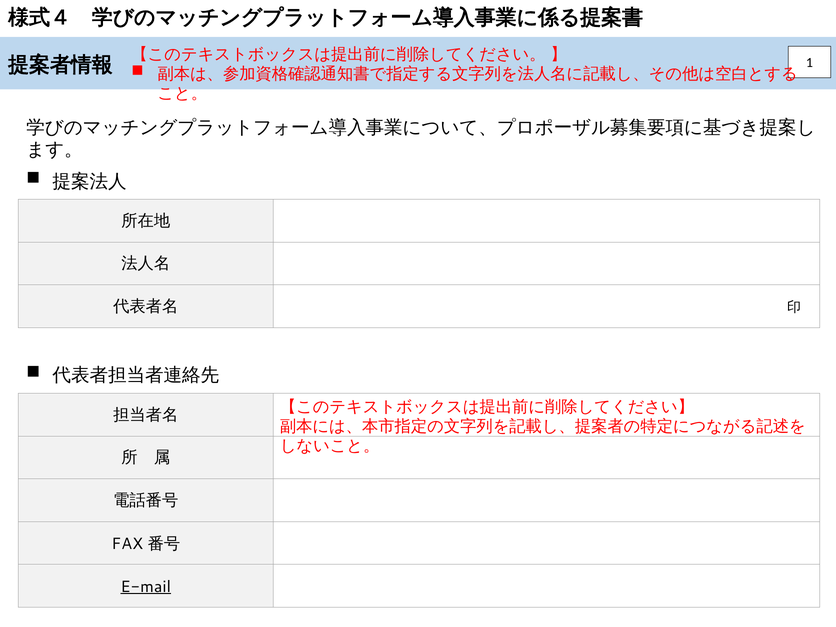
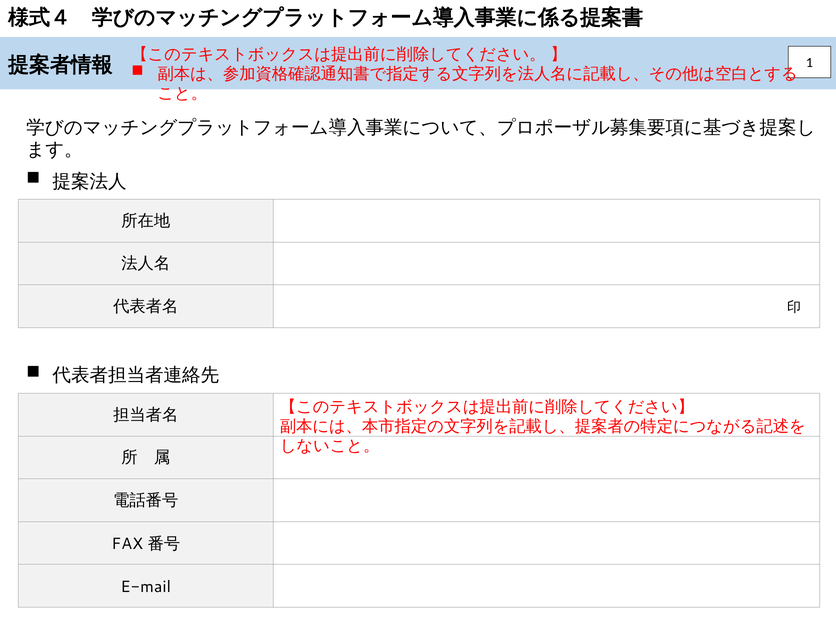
E-mail underline: present -> none (146, 587)
